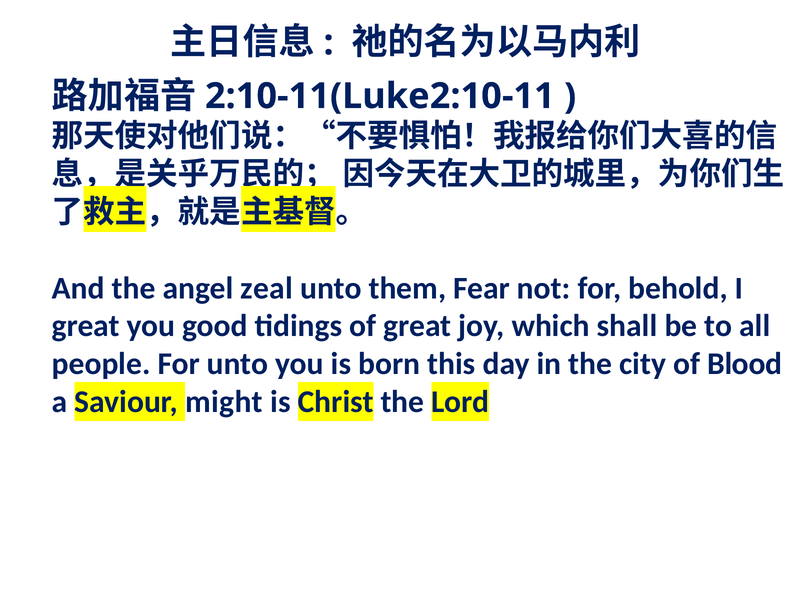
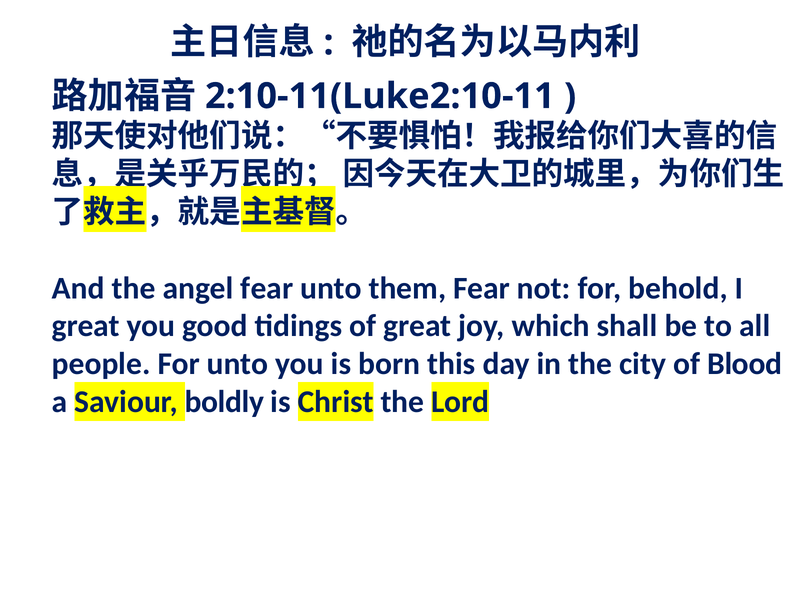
angel zeal: zeal -> fear (267, 288)
might: might -> boldly (224, 402)
